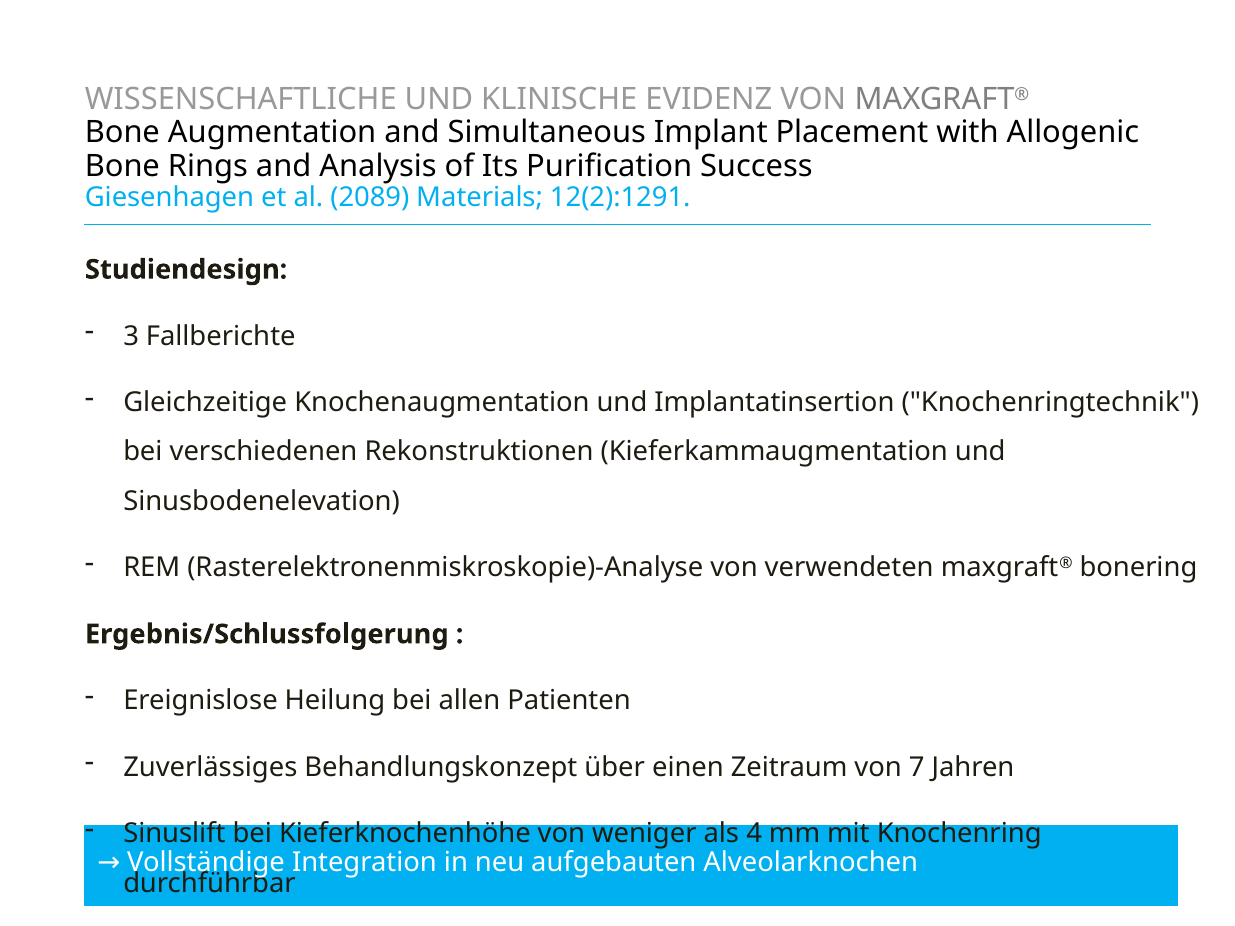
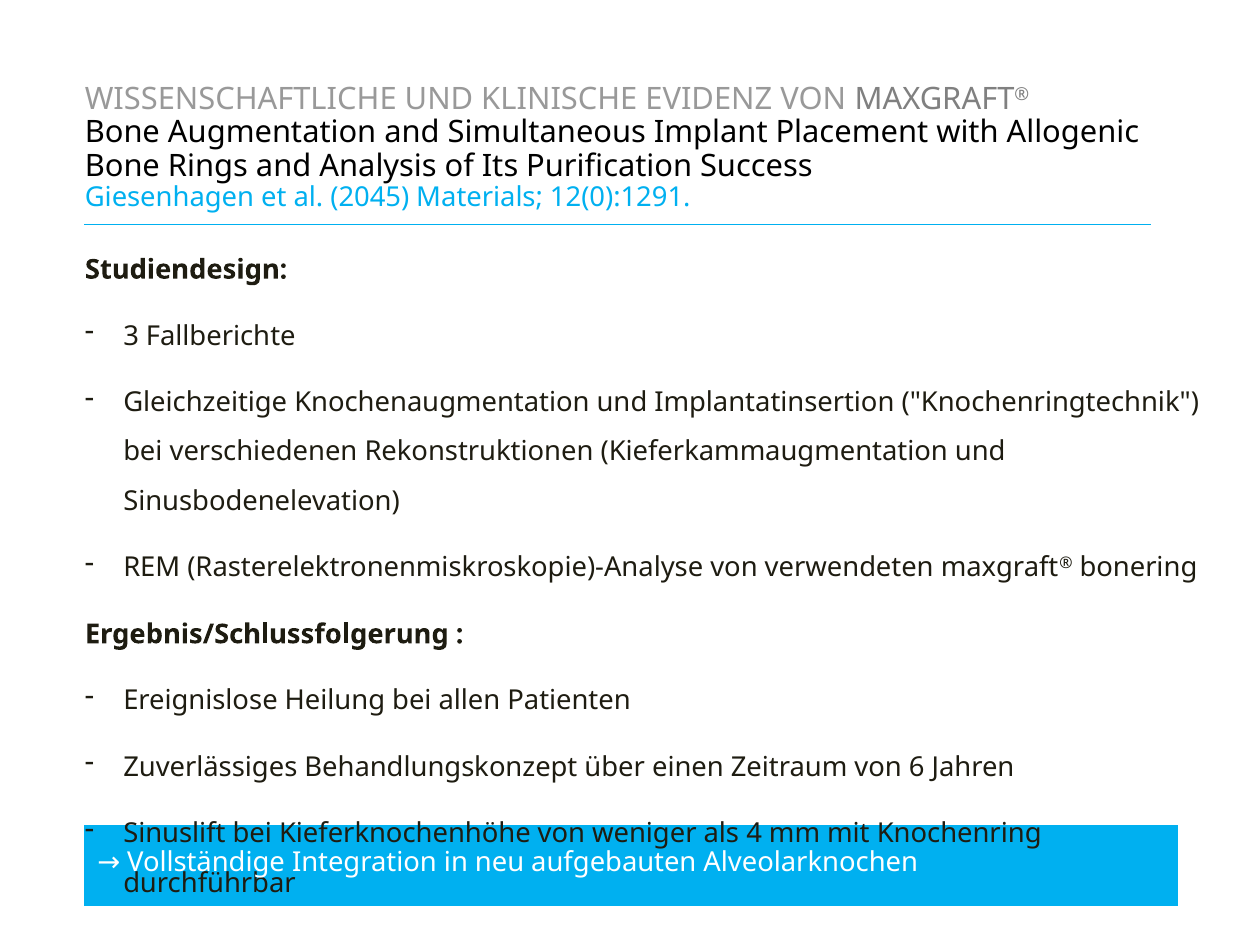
2089: 2089 -> 2045 (370, 197)
12(2):1291: 12(2):1291 -> 12(0):1291 (620, 197)
7: 7 -> 6 (917, 767)
